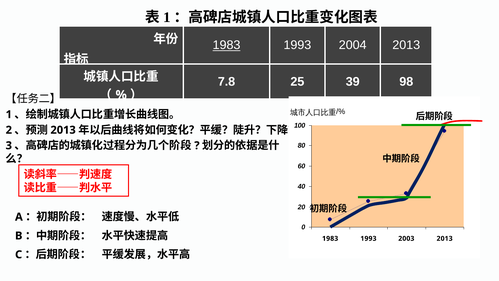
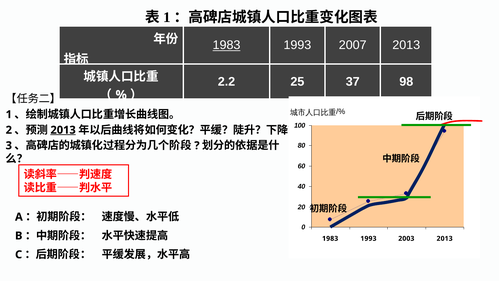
2004: 2004 -> 2007 (353, 45)
7.8: 7.8 -> 2.2 (227, 82)
39: 39 -> 37 (353, 82)
2013 underline: none -> present (63, 130)
